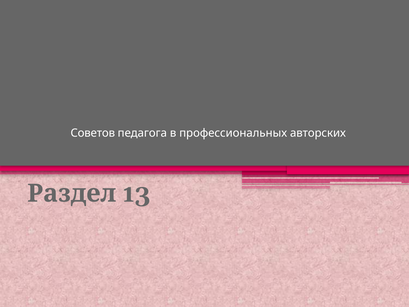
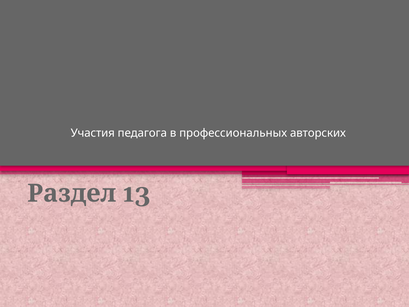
Советов: Советов -> Участия (93, 133)
